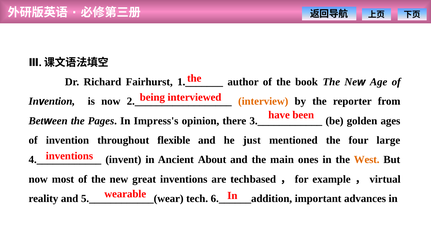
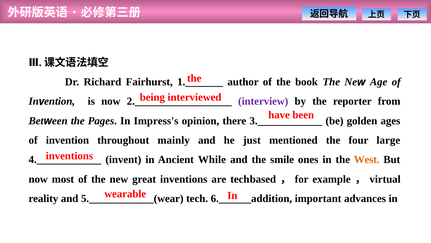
interview colour: orange -> purple (263, 101)
flexible: flexible -> mainly (174, 140)
About: About -> While (212, 159)
main: main -> smile (282, 159)
